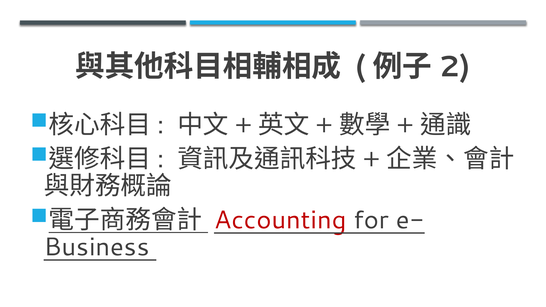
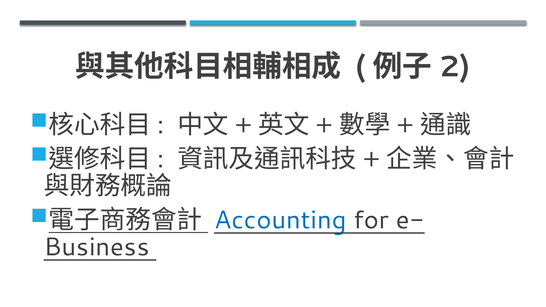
Accounting colour: red -> blue (280, 220)
